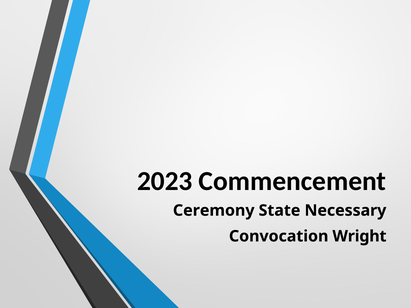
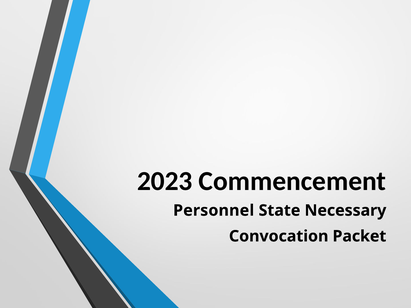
Ceremony: Ceremony -> Personnel (214, 211)
Wright: Wright -> Packet (359, 236)
